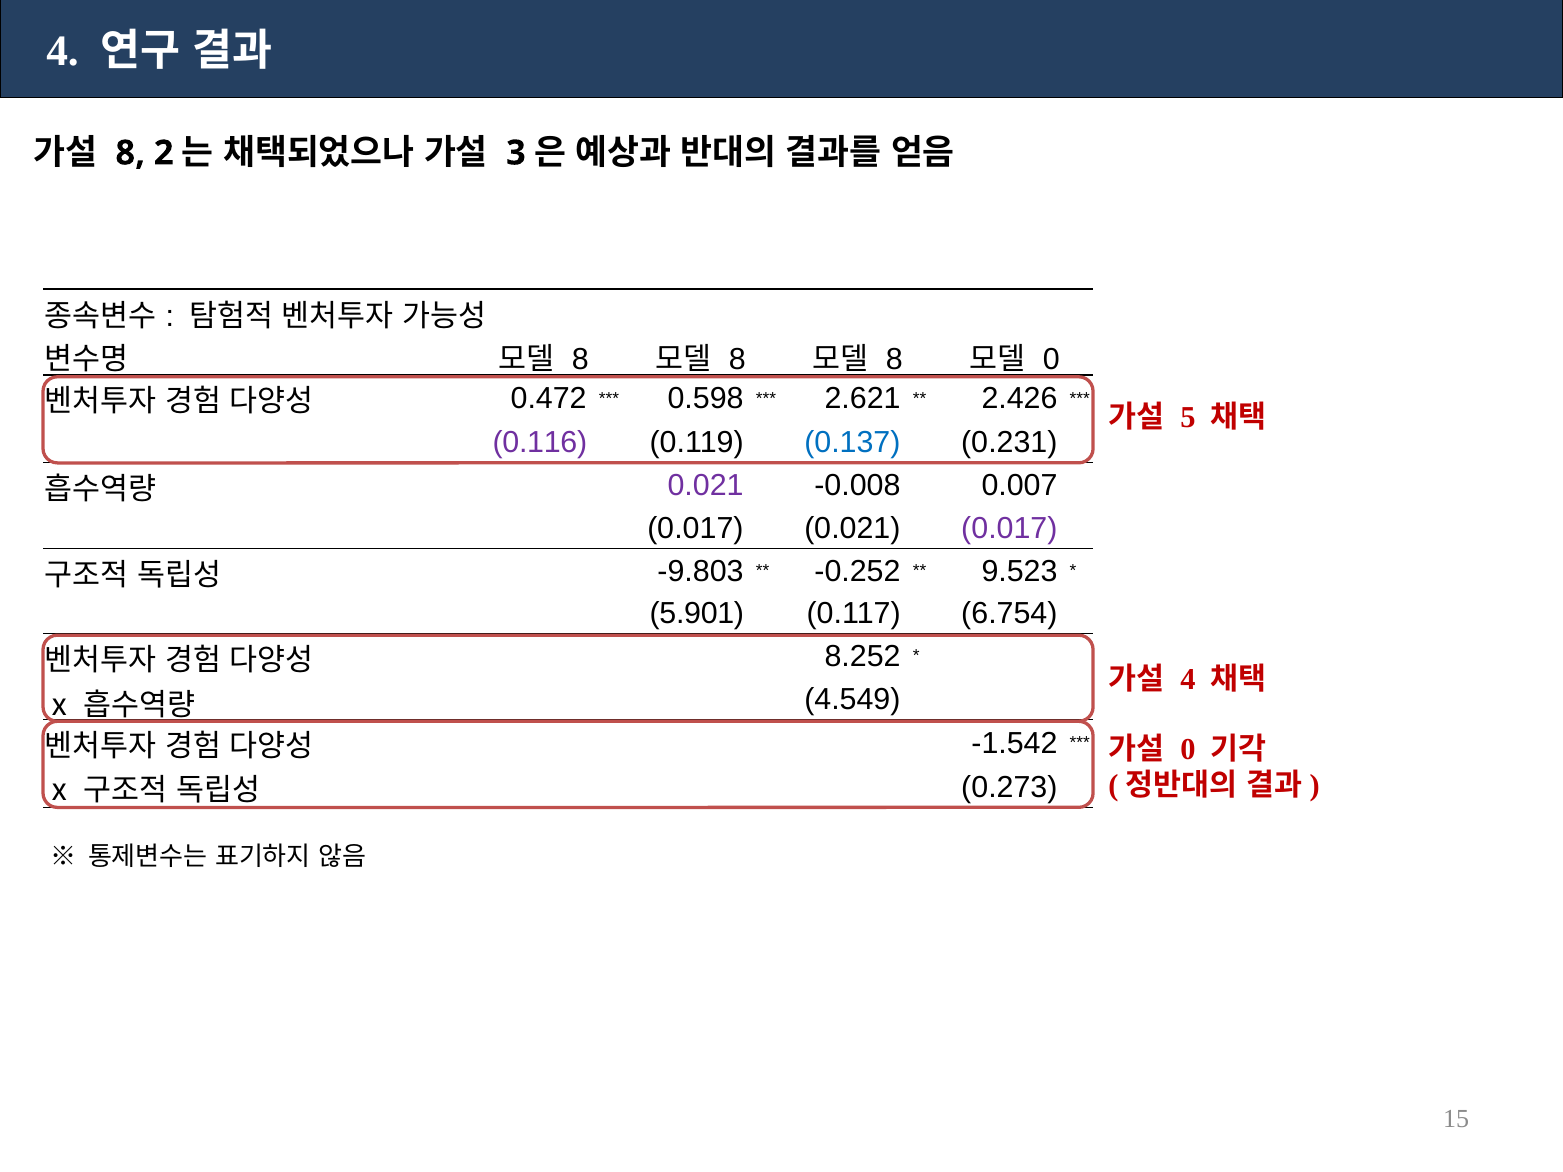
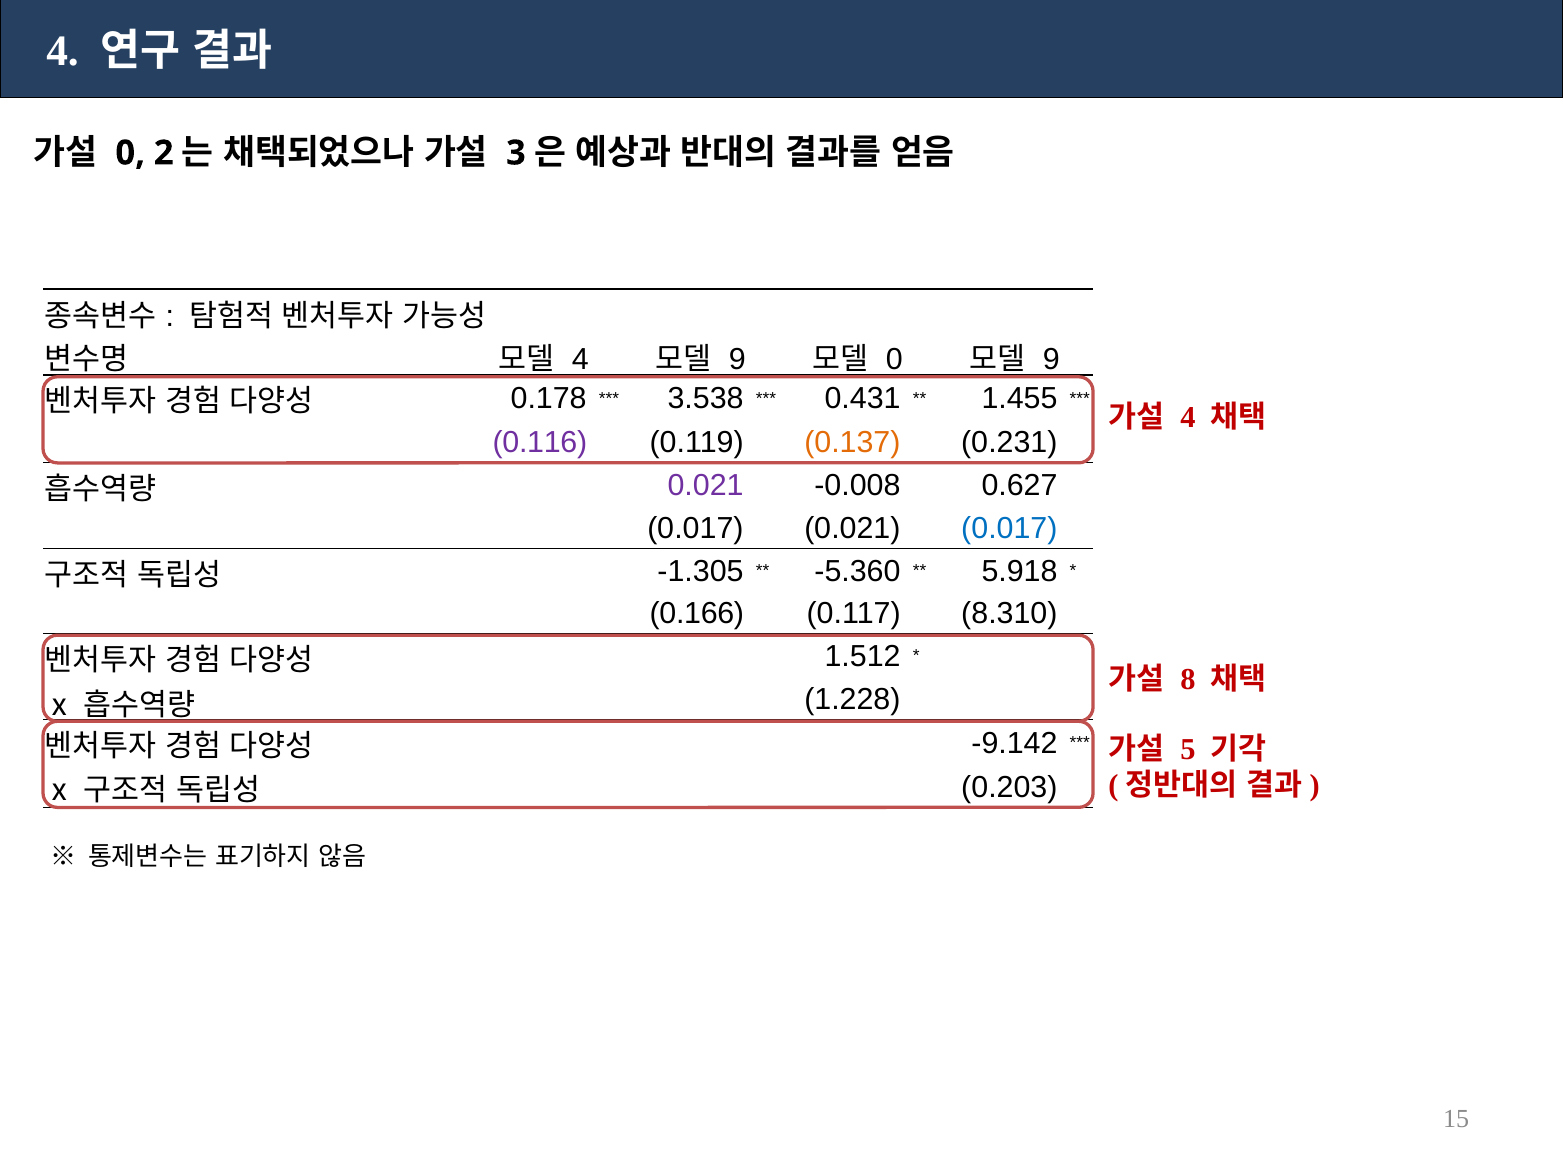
8: 8 -> 0 (130, 153)
8: 8 -> 4 (580, 359)
8: 8 -> 9 (737, 359)
8: 8 -> 0 (894, 359)
0: 0 -> 9 (1051, 359)
0.472: 0.472 -> 0.178 (549, 399)
0.598: 0.598 -> 3.538 (706, 399)
2.621: 2.621 -> 0.431 (863, 399)
2.426: 2.426 -> 1.455 (1020, 399)
5: 5 -> 4 (1188, 417)
0.137 colour: blue -> orange (852, 443)
0.007: 0.007 -> 0.627 (1020, 486)
0.017 colour: purple -> blue (1009, 528)
-9.803: -9.803 -> -1.305 (701, 571)
-0.252: -0.252 -> -5.360 (857, 571)
9.523: 9.523 -> 5.918 (1020, 571)
5.901: 5.901 -> 0.166 (697, 614)
6.754: 6.754 -> 8.310 (1009, 614)
8.252: 8.252 -> 1.512 (863, 657)
4: 4 -> 8 (1188, 680)
4.549: 4.549 -> 1.228 (852, 699)
-1.542: -1.542 -> -9.142 (1014, 743)
0: 0 -> 5 (1188, 749)
0.273: 0.273 -> 0.203 (1009, 787)
